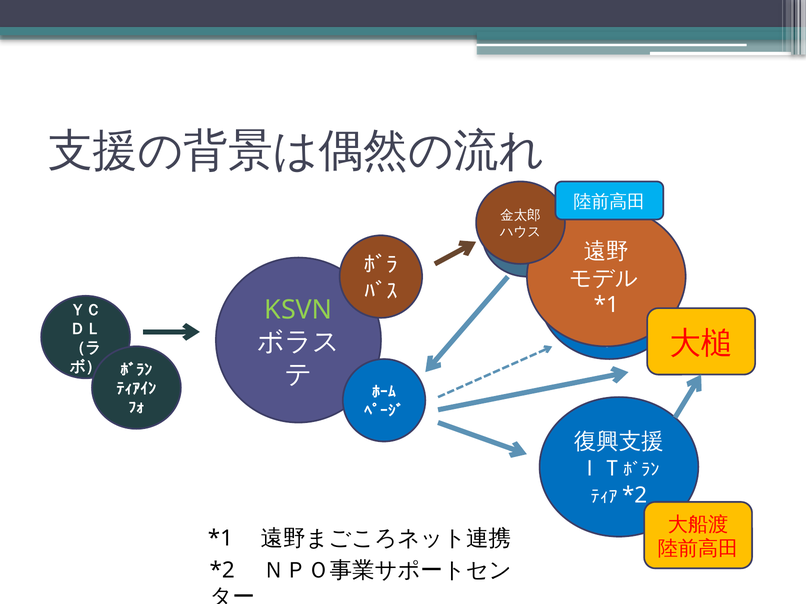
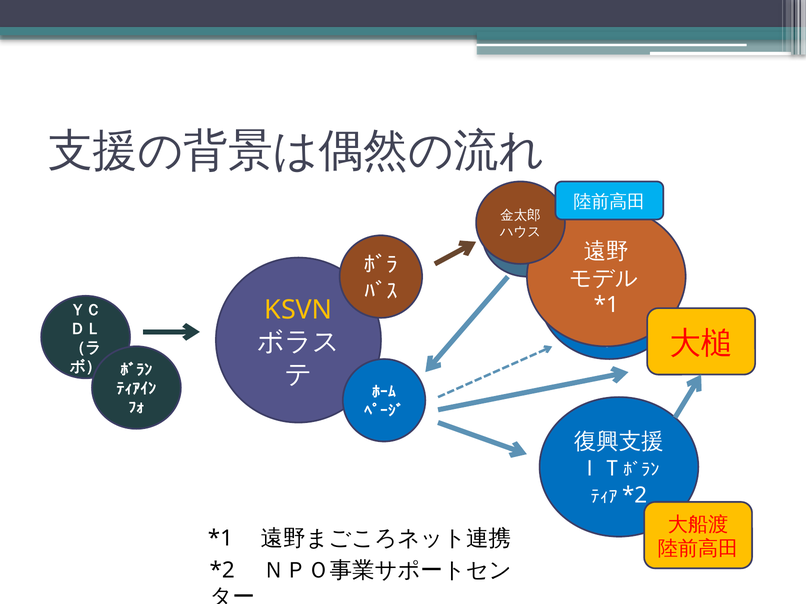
KSVN colour: light green -> yellow (298, 310)
